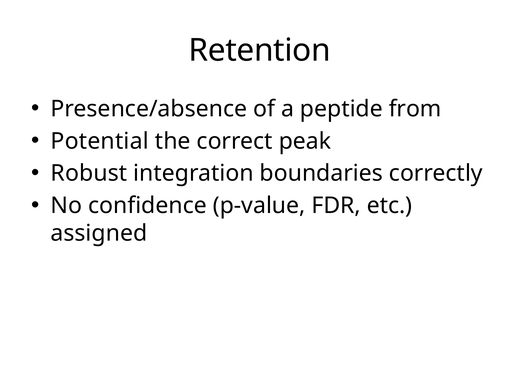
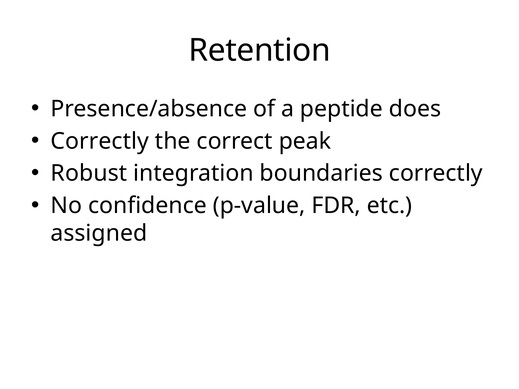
from: from -> does (415, 109)
Potential: Potential -> Correctly (100, 141)
